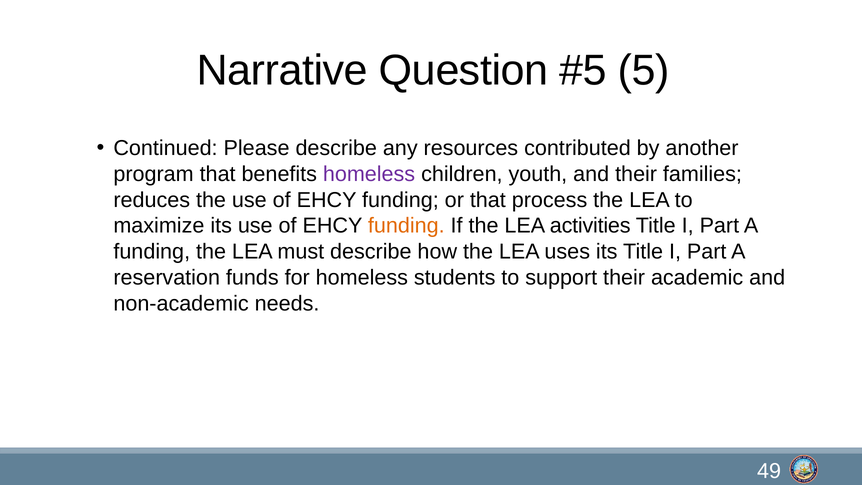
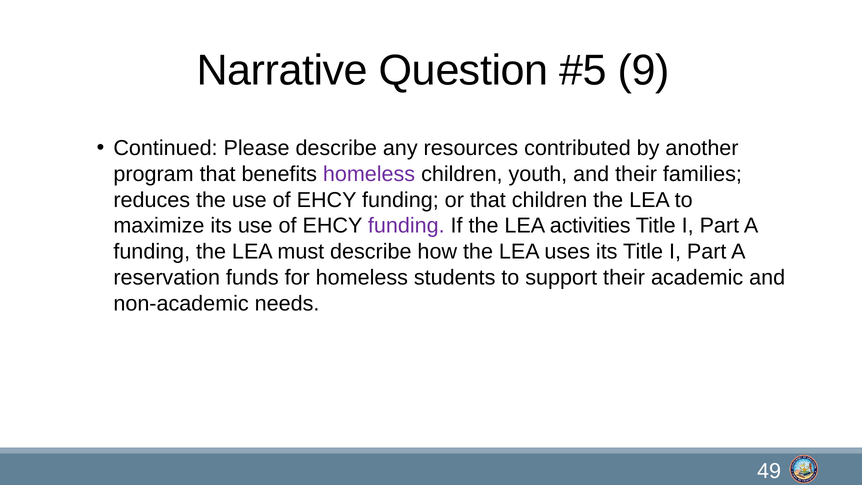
5: 5 -> 9 (644, 71)
that process: process -> children (550, 200)
funding colour: orange -> purple (406, 226)
